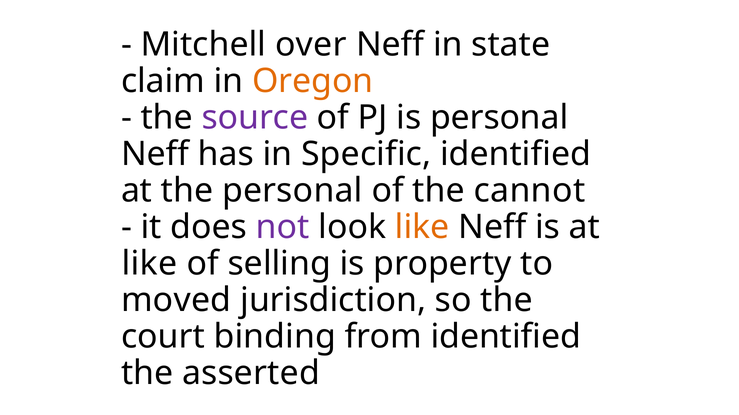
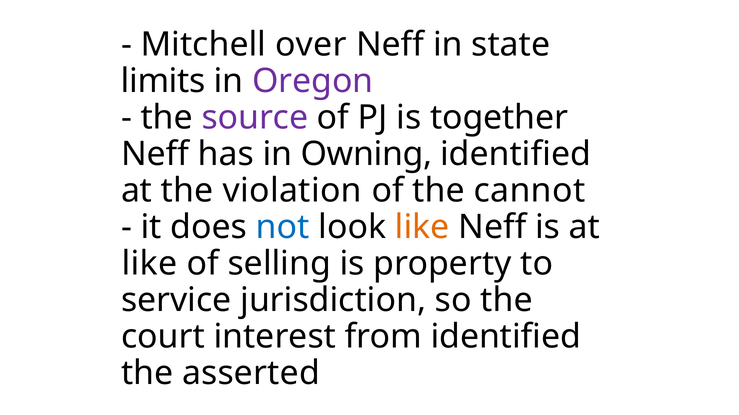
claim: claim -> limits (163, 81)
Oregon colour: orange -> purple (313, 81)
is personal: personal -> together (499, 118)
Specific: Specific -> Owning (367, 154)
the personal: personal -> violation (292, 191)
not colour: purple -> blue (283, 227)
moved: moved -> service (176, 300)
binding: binding -> interest (275, 337)
